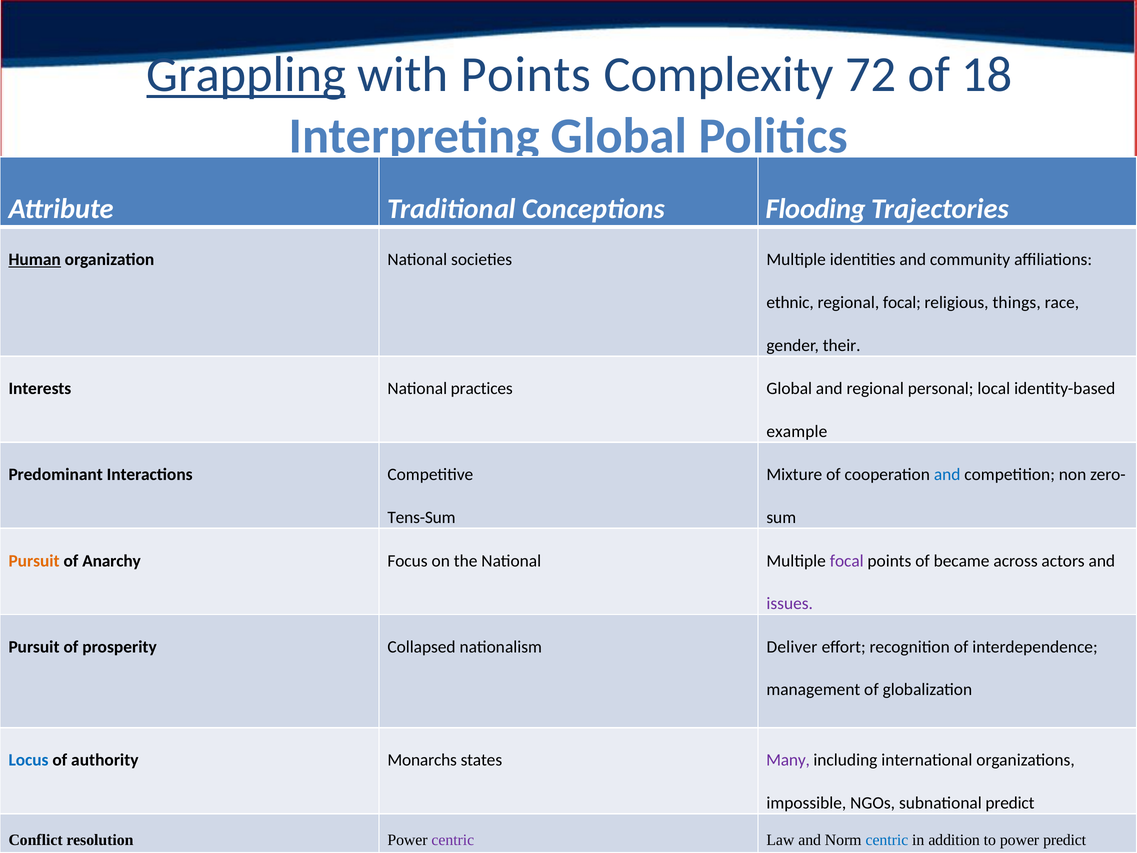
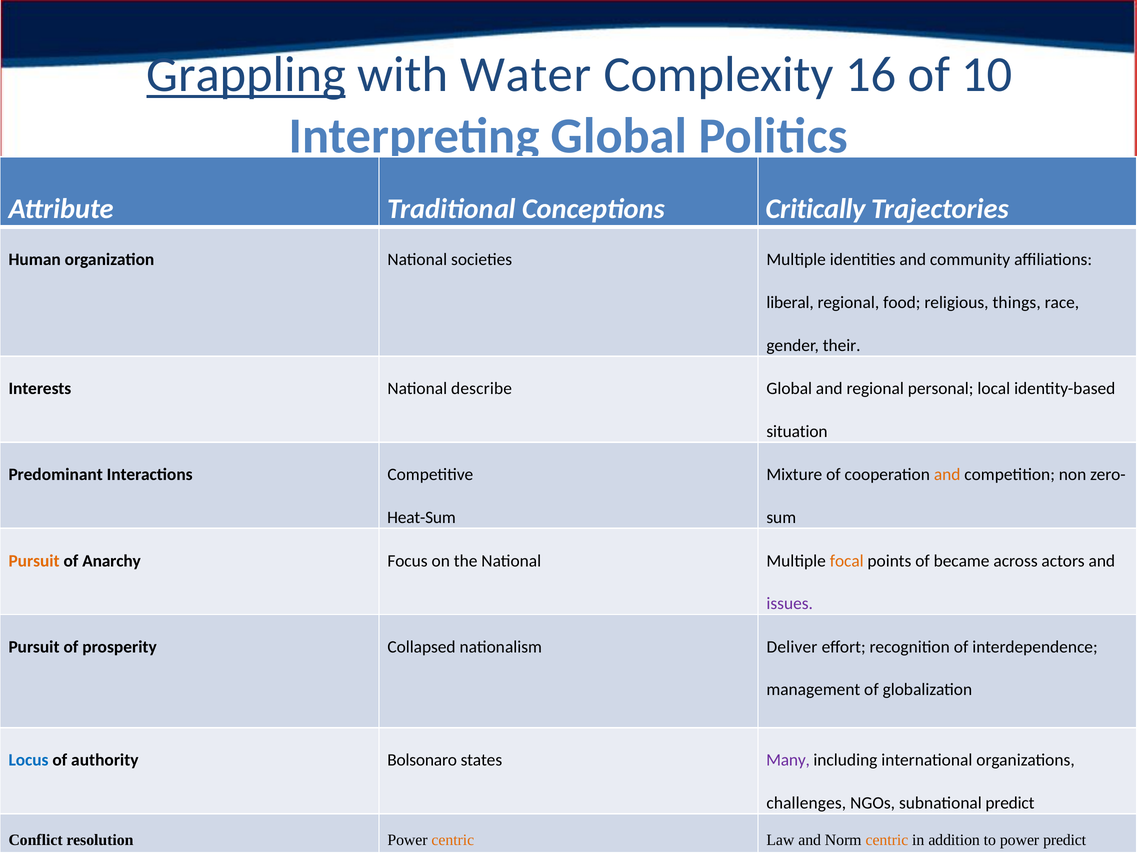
with Points: Points -> Water (526, 75)
72: 72 -> 16 (871, 75)
18: 18 -> 10 (987, 75)
Flooding: Flooding -> Critically (816, 209)
Human underline: present -> none (35, 259)
ethnic: ethnic -> liberal (790, 302)
regional focal: focal -> food (902, 302)
practices: practices -> describe (482, 389)
example: example -> situation (797, 431)
and colour: blue -> orange (947, 475)
Tens-Sum: Tens-Sum -> Heat-Sum (421, 517)
focal colour: purple -> orange (847, 561)
Monarchs: Monarchs -> Bolsonaro (422, 760)
impossible: impossible -> challenges (806, 803)
centric colour: purple -> orange (453, 840)
centric colour: blue -> orange (887, 840)
